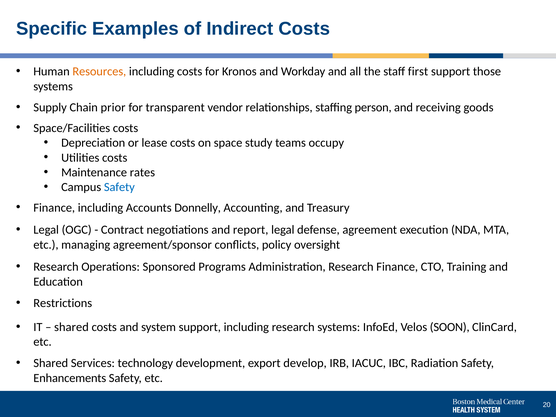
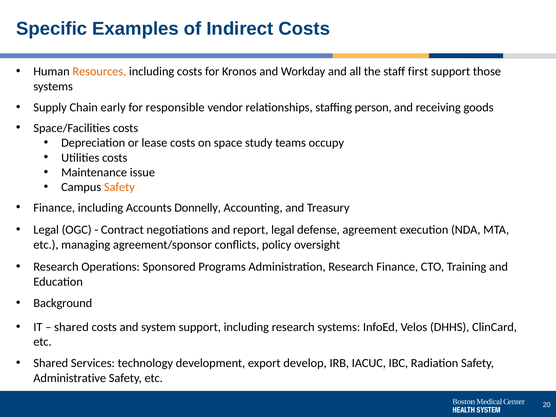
prior: prior -> early (113, 108)
transparent: transparent -> responsible (175, 108)
rates: rates -> issue (142, 172)
Safety colour: blue -> orange (119, 187)
Restrictions: Restrictions -> Background (63, 303)
SOON: SOON -> DHHS (450, 327)
Enhancements: Enhancements -> Administrative (70, 378)
